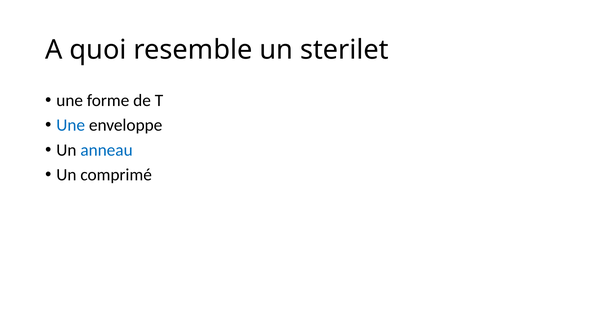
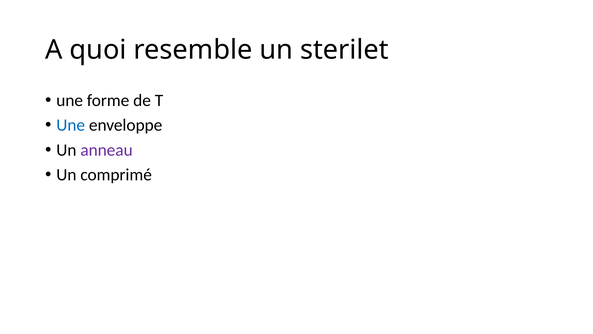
anneau colour: blue -> purple (107, 150)
